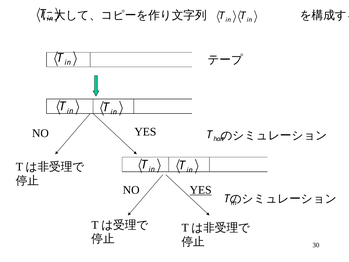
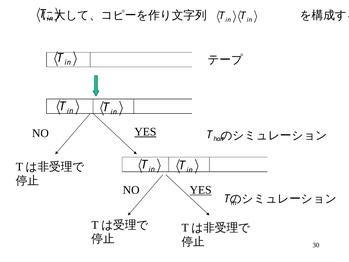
YES underline: none -> present (145, 132)
